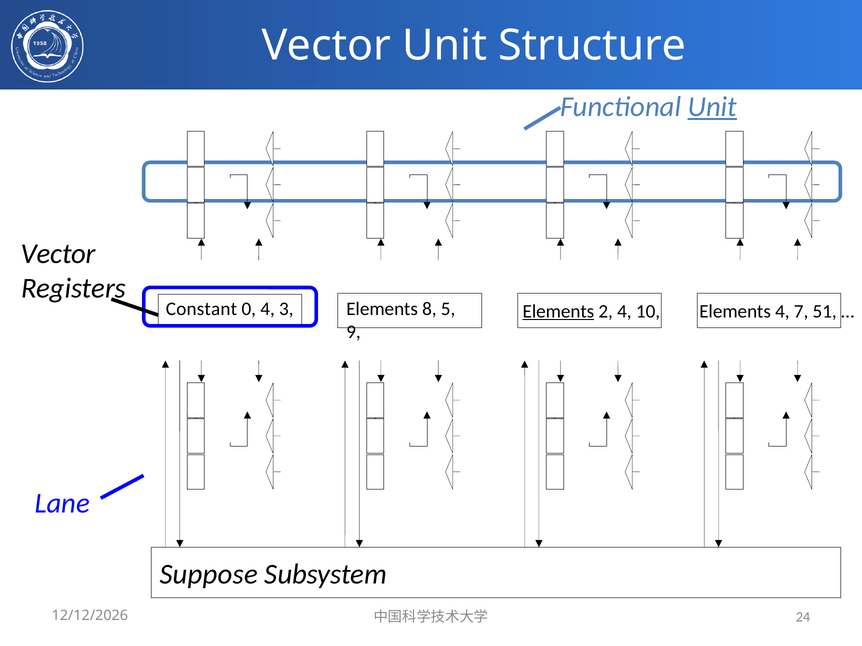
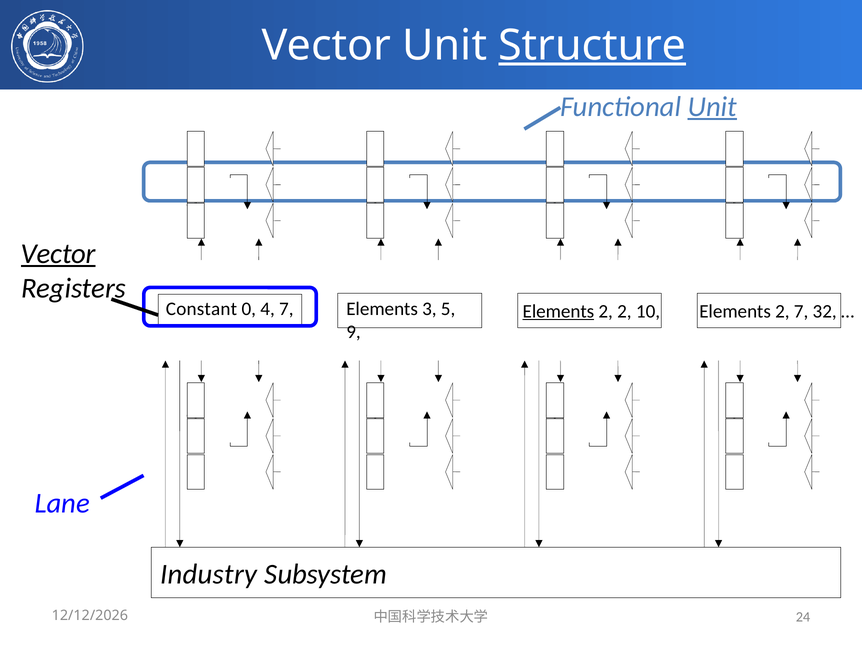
Structure underline: none -> present (592, 46)
Vector underline: none -> present (58, 254)
4 3: 3 -> 7 (286, 309)
8: 8 -> 3 (429, 309)
2 4: 4 -> 2 (624, 312)
10 Elements 4: 4 -> 2 (782, 312)
51: 51 -> 32 (825, 312)
Suppose: Suppose -> Industry (209, 575)
